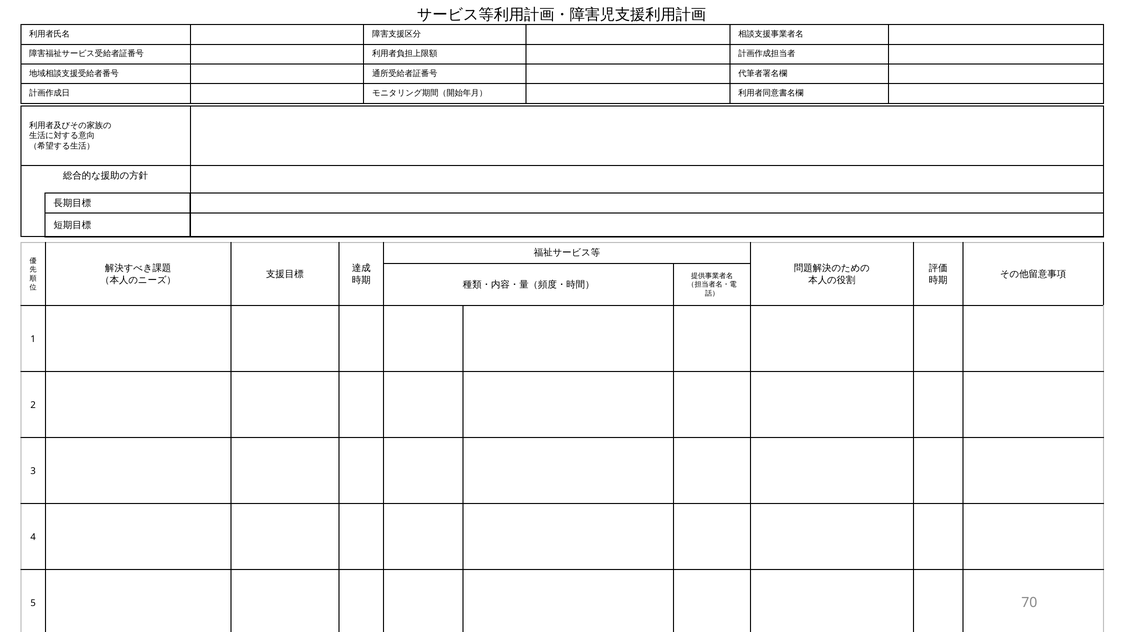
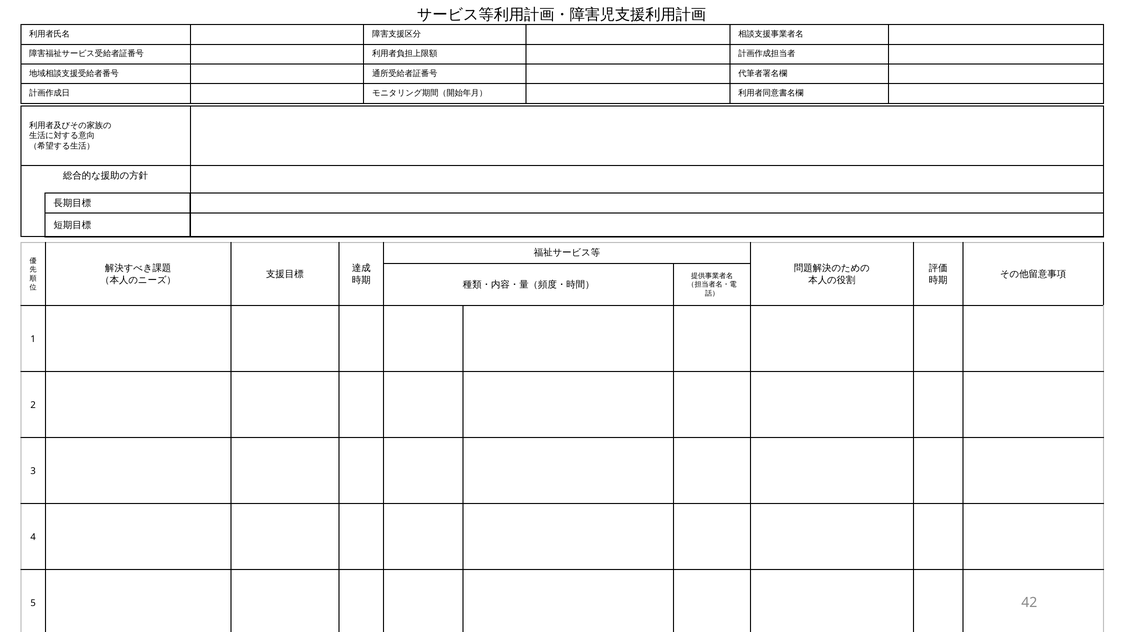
70: 70 -> 42 (1029, 602)
